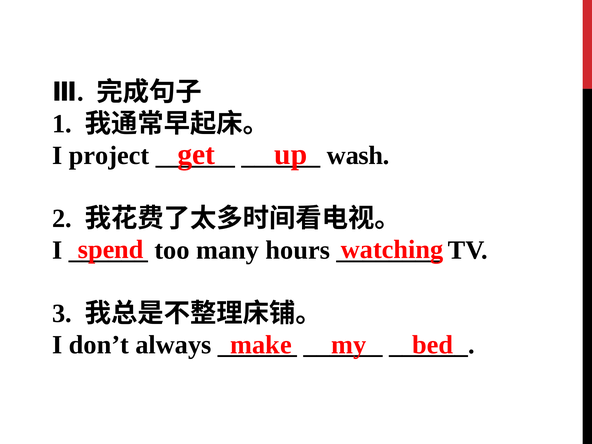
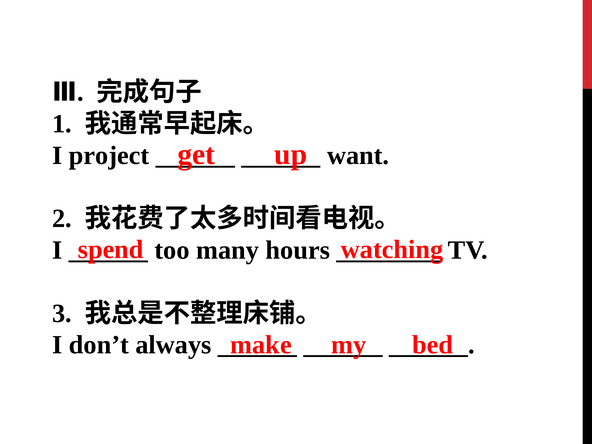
wash: wash -> want (358, 155)
